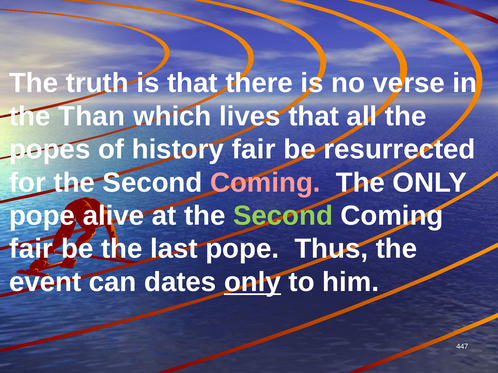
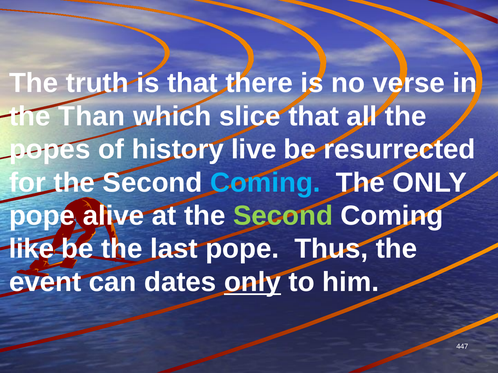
lives: lives -> slice (250, 116)
history fair: fair -> live (254, 150)
Coming colour: pink -> light blue (265, 183)
fair: fair -> like (31, 249)
